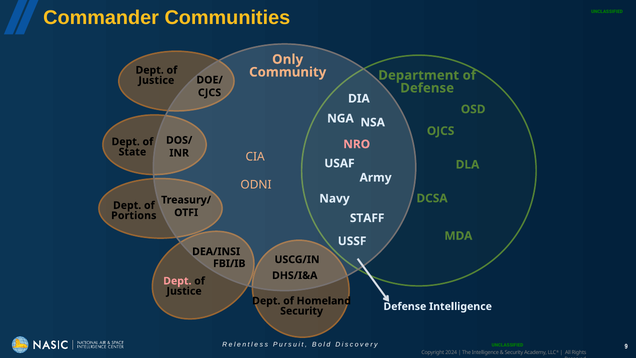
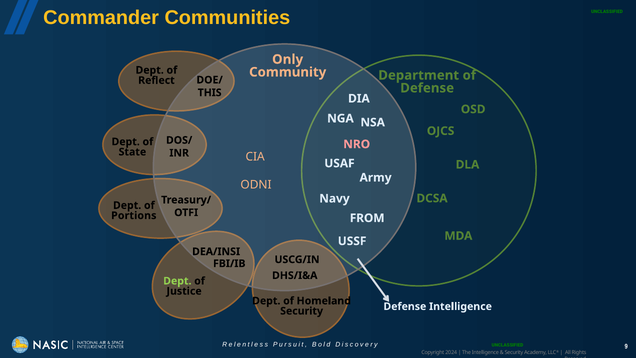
Justice: Justice -> Reflect (156, 80)
CJCS: CJCS -> THIS (210, 93)
STAFF: STAFF -> FROM (367, 218)
Dept colour: pink -> light green (177, 281)
